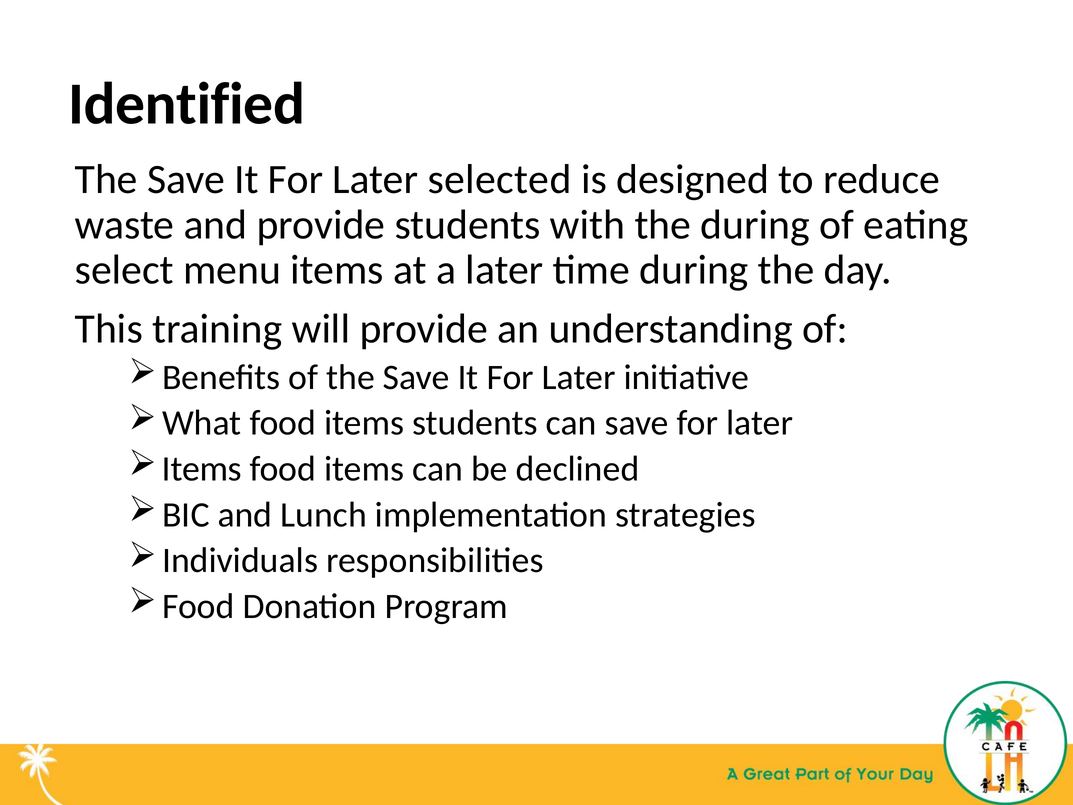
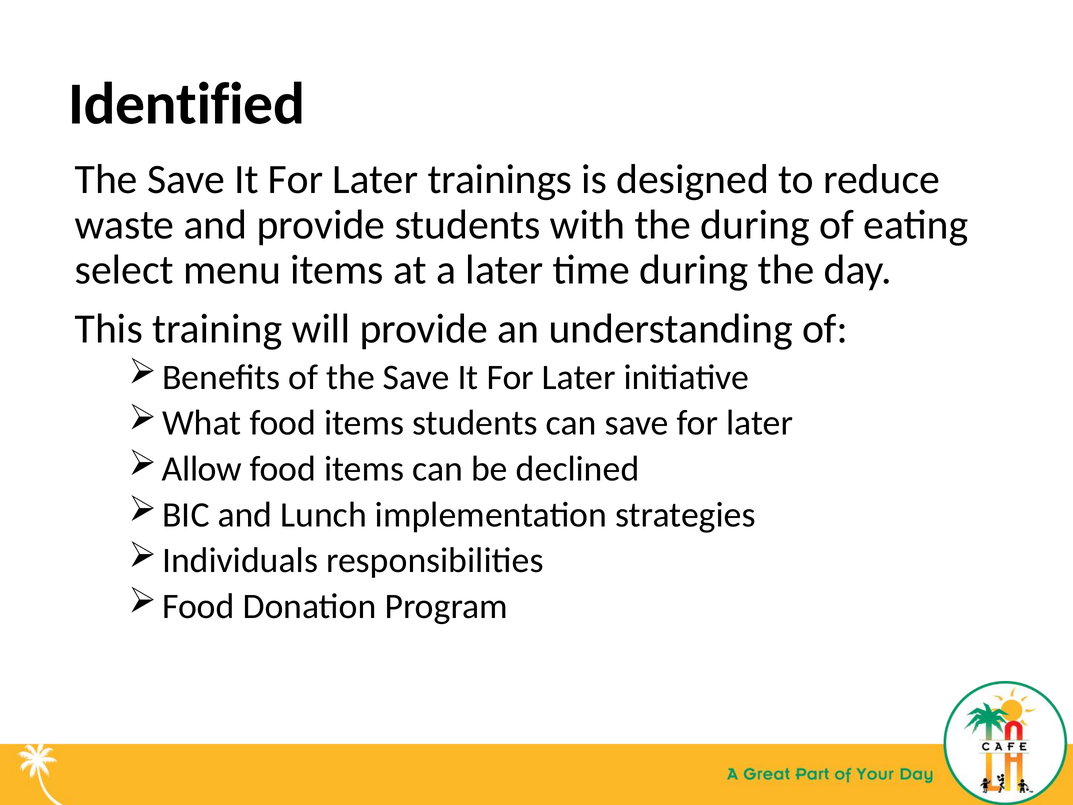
selected: selected -> trainings (500, 180)
Items: Items -> Allow (202, 469)
